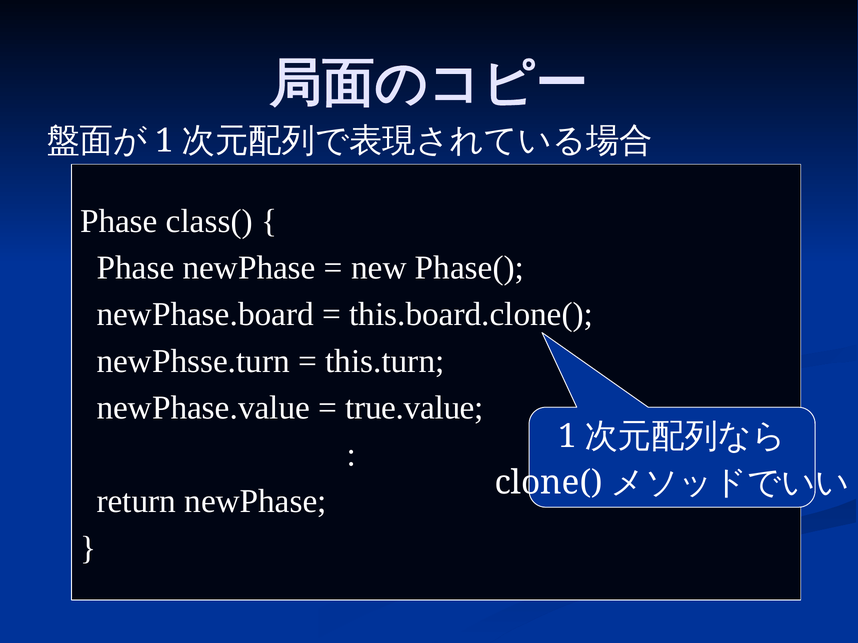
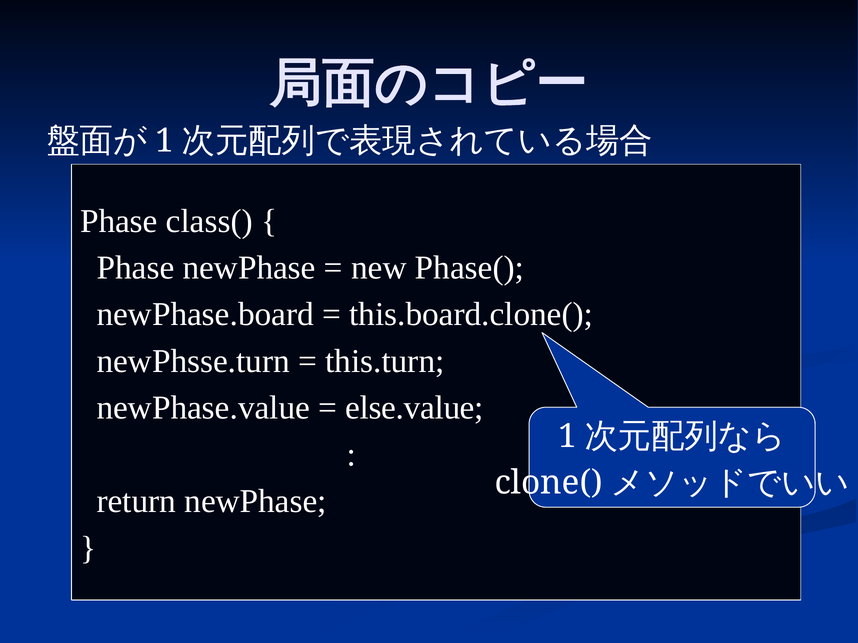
true.value: true.value -> else.value (414, 408)
